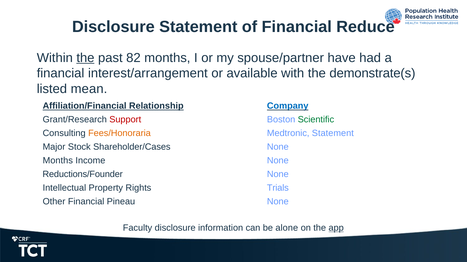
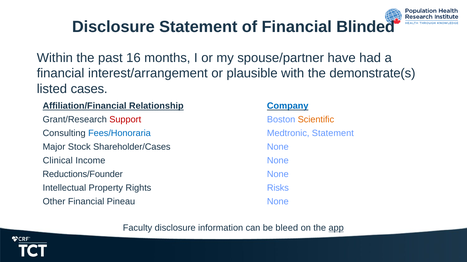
Reduce: Reduce -> Blinded (366, 27)
the underline: present -> none (85, 58)
82: 82 -> 16 (133, 58)
available: available -> plausible (252, 74)
mean: mean -> cases (89, 89)
Scientific colour: green -> orange (316, 120)
Fees/Honoraria colour: orange -> blue (119, 134)
Months: Months -> Clinical (58, 161)
Trials: Trials -> Risks (278, 188)
alone: alone -> bleed (287, 229)
